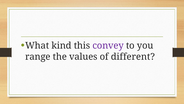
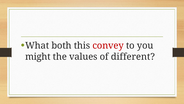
kind: kind -> both (62, 45)
convey colour: purple -> red (108, 45)
range: range -> might (38, 56)
